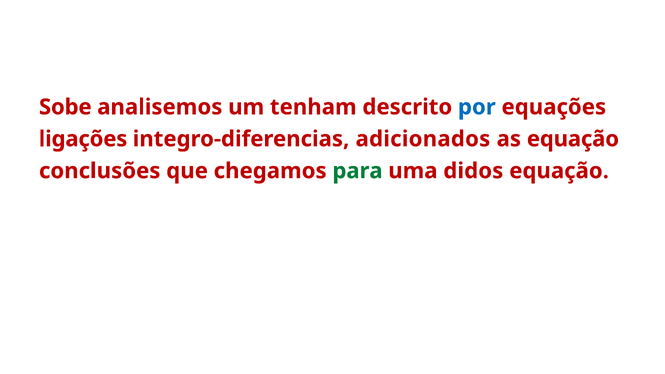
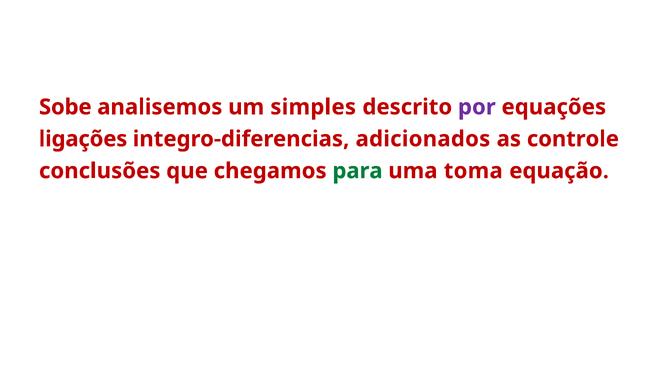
tenham: tenham -> simples (313, 107)
por colour: blue -> purple (477, 107)
as equação: equação -> controle (573, 139)
didos: didos -> toma (473, 171)
